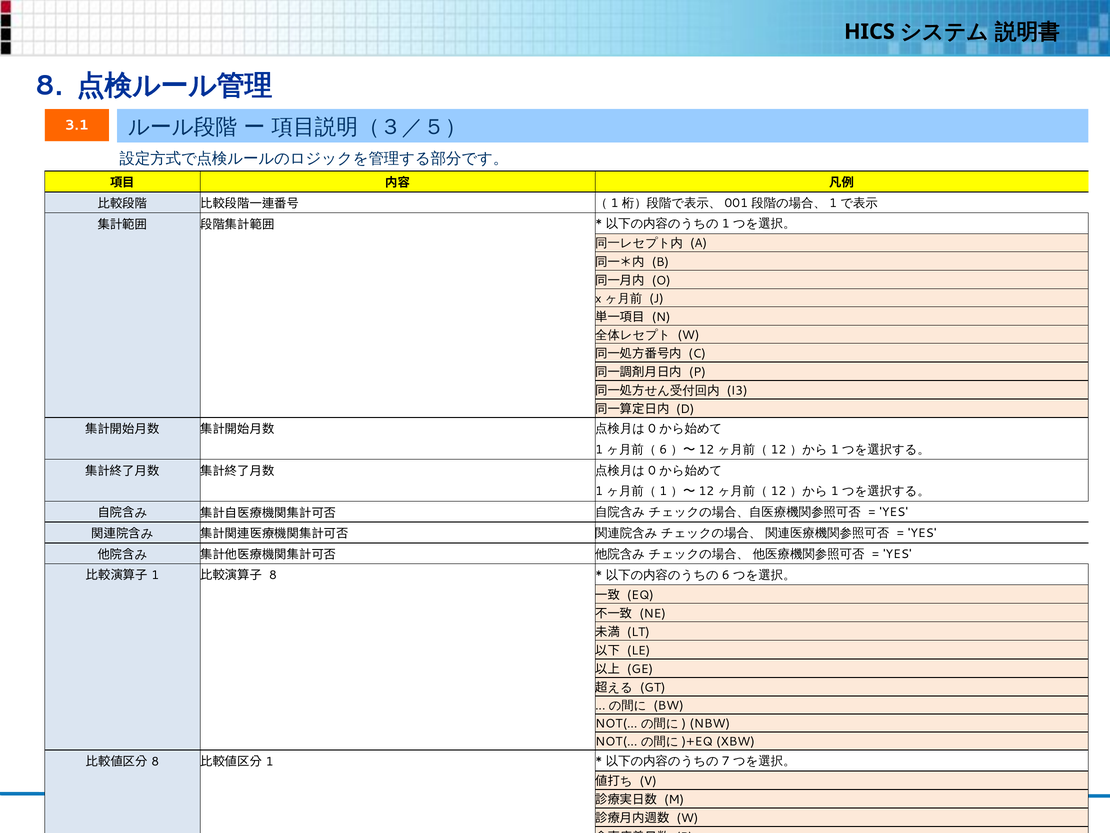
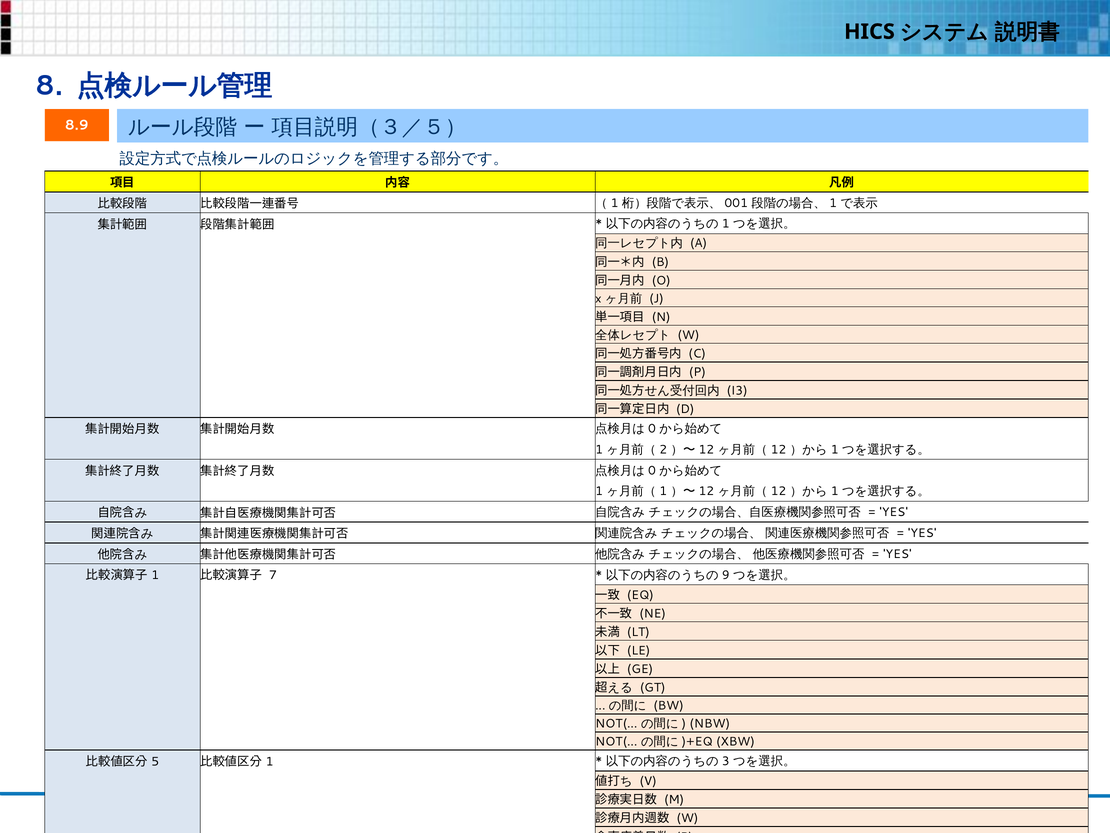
3.1: 3.1 -> 8.9 (77, 125)
6: 6 -> 2 (663, 449)
8: 8 -> 7 (273, 575)
6: 6 -> 9 (726, 575)
8: 8 -> 5 (155, 761)
7: 7 -> 3 (726, 761)
